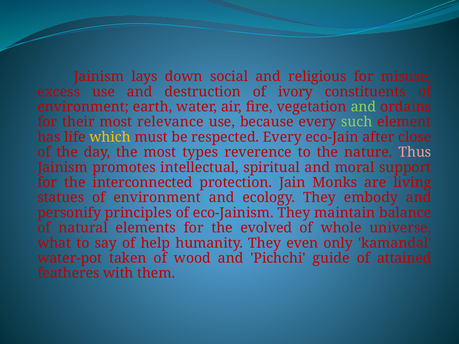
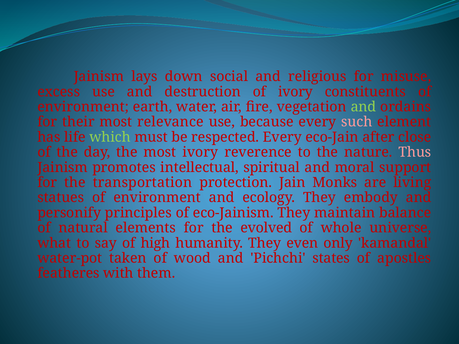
such colour: light green -> pink (357, 122)
which colour: yellow -> light green (110, 137)
most types: types -> ivory (200, 152)
interconnected: interconnected -> transportation (142, 183)
help: help -> high (155, 243)
guide: guide -> states (331, 258)
attained: attained -> apostles (404, 258)
